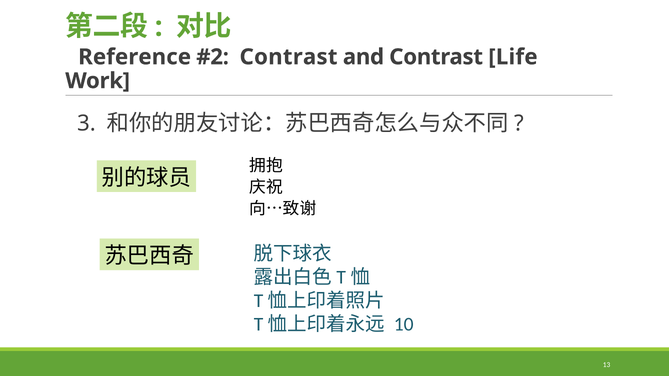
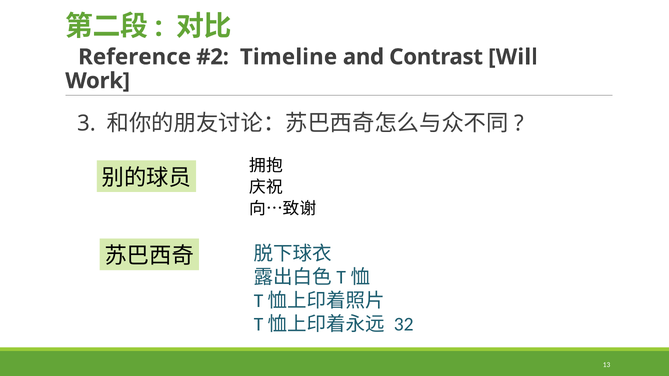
Contrast: Contrast -> Timeline (289, 57)
Life: Life -> Will (513, 57)
10: 10 -> 32 (404, 325)
